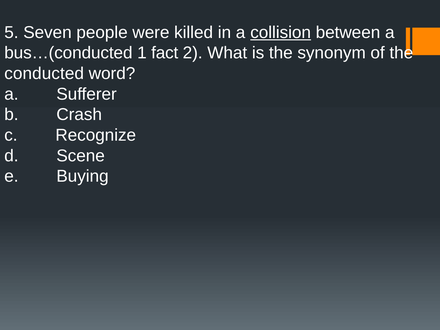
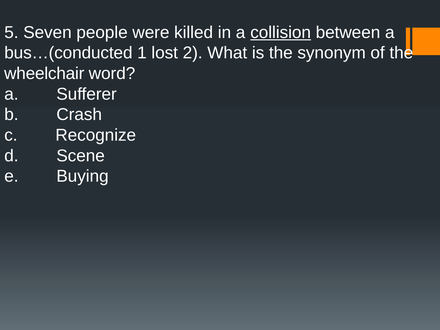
fact: fact -> lost (165, 53)
conducted: conducted -> wheelchair (44, 74)
